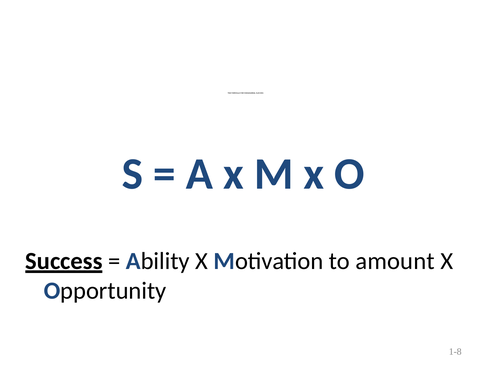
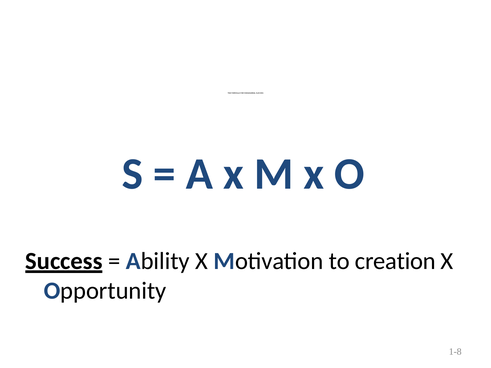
amount: amount -> creation (395, 261)
